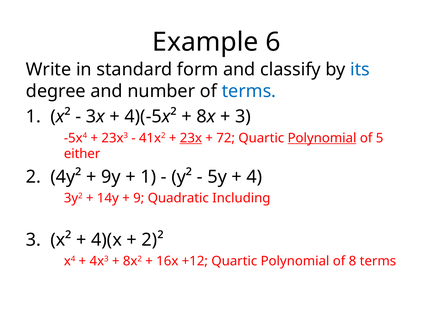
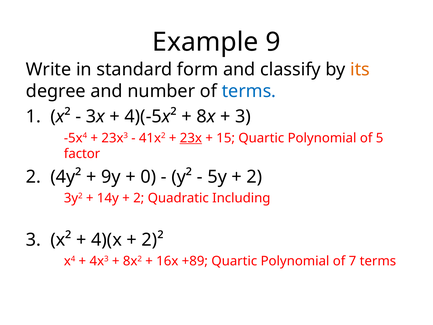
6: 6 -> 9 (273, 42)
its colour: blue -> orange (360, 69)
72: 72 -> 15 (226, 138)
Polynomial underline: present -> none (322, 138)
either: either -> factor (82, 154)
1: 1 -> 0 (148, 177)
4: 4 -> 2 (254, 177)
9: 9 -> 2 (139, 198)
+12: +12 -> +89 (195, 261)
8: 8 -> 7 (353, 261)
